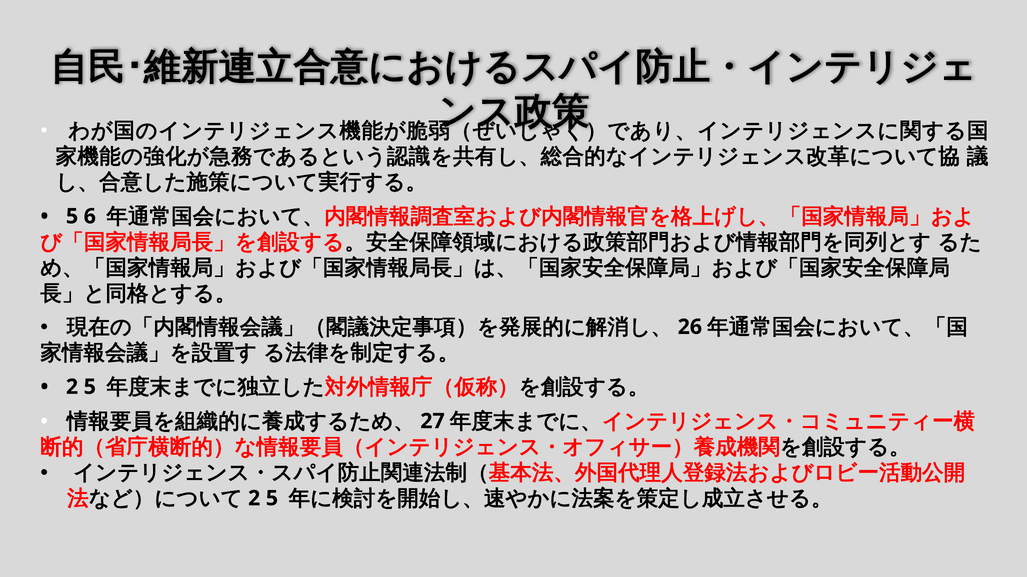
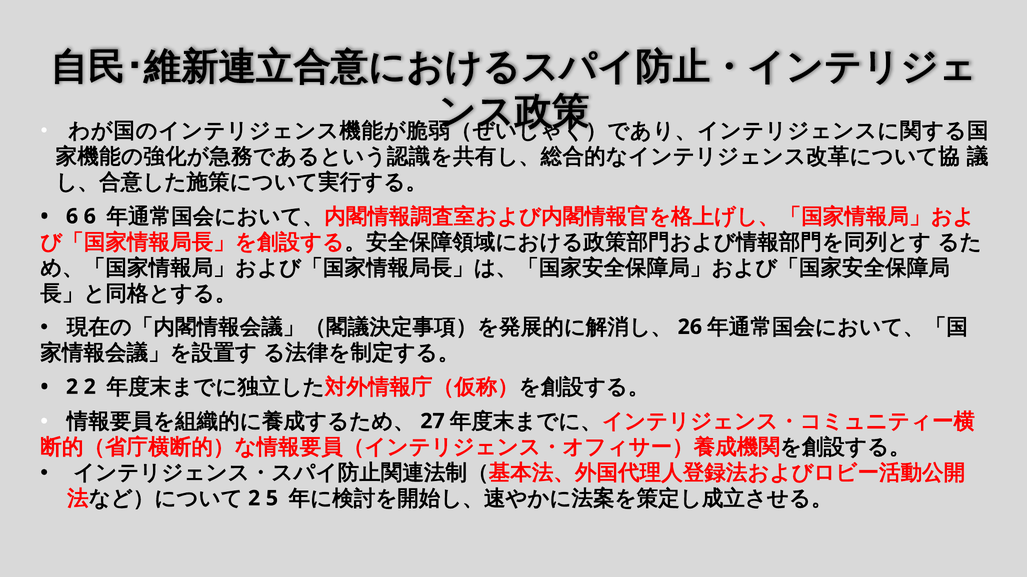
5: 5 -> 6 (72, 217)
5: 5 -> 2 (90, 387)
